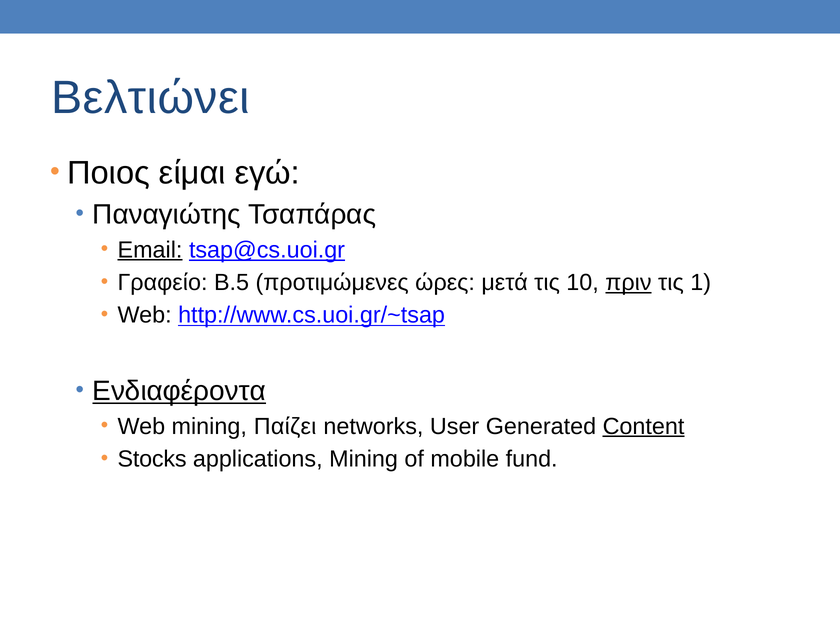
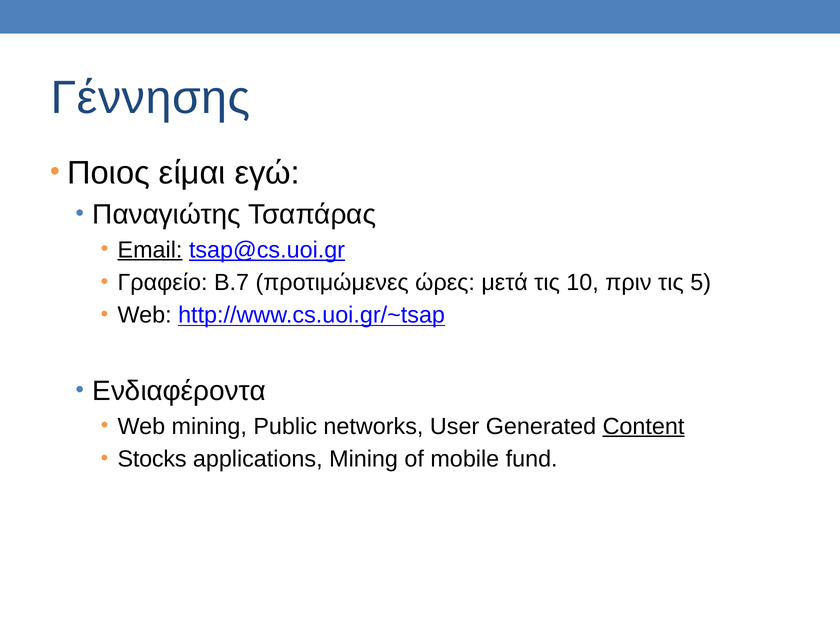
Βελτιώνει: Βελτιώνει -> Γέννησης (151, 98)
Β.5: Β.5 -> Β.7 (232, 283)
πριν underline: present -> none (628, 283)
1: 1 -> 5 (701, 283)
Ενδιαφέροντα underline: present -> none (179, 391)
Παίζει: Παίζει -> Public (285, 426)
